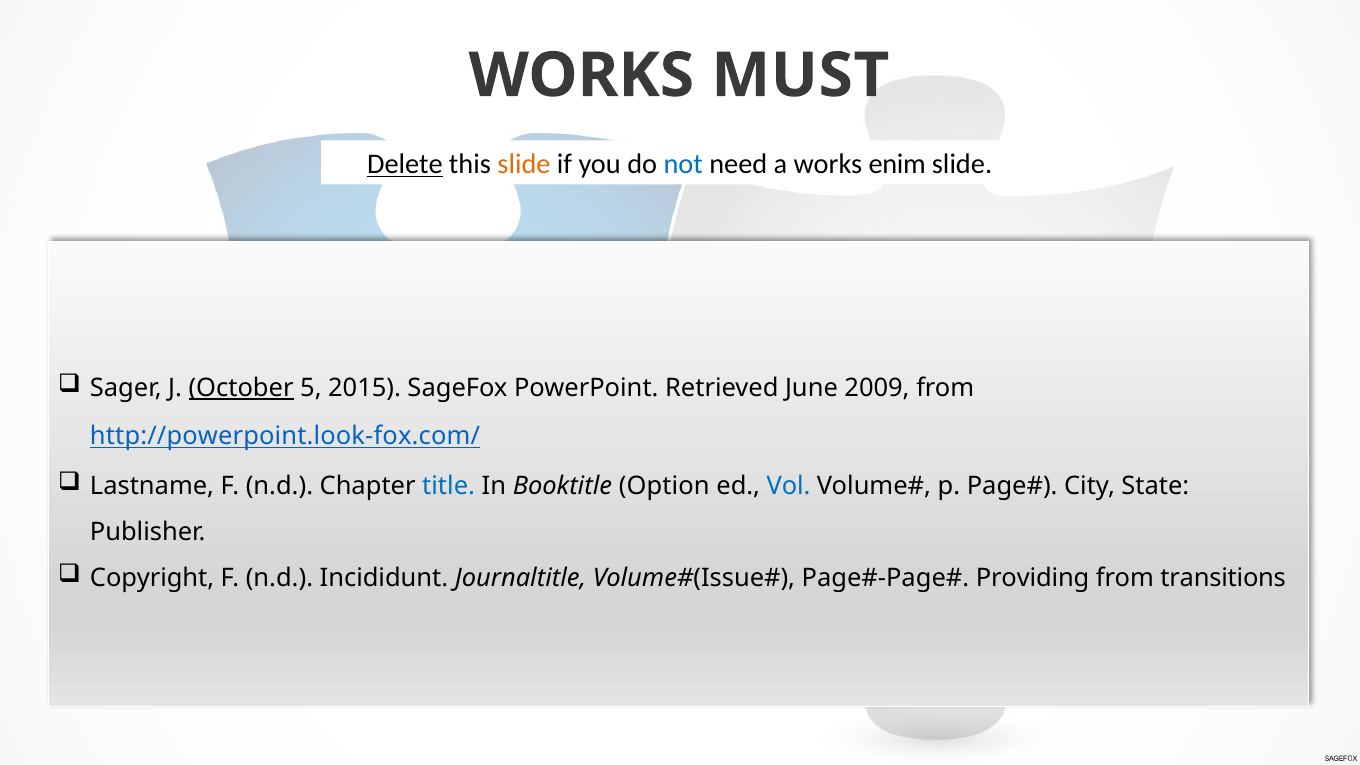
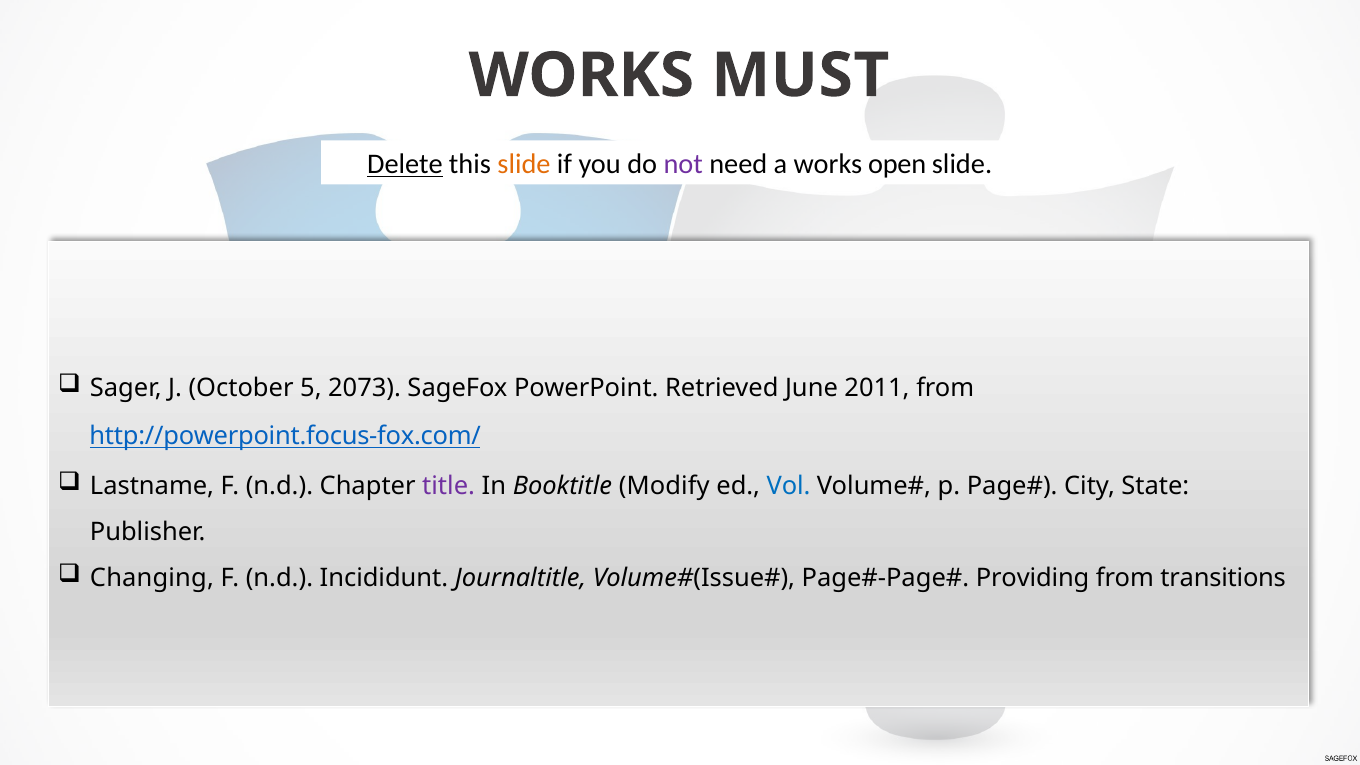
not colour: blue -> purple (683, 164)
enim: enim -> open (897, 164)
October underline: present -> none (241, 388)
2015: 2015 -> 2073 (365, 388)
2009: 2009 -> 2011 (877, 388)
http://powerpoint.look-fox.com/: http://powerpoint.look-fox.com/ -> http://powerpoint.focus-fox.com/ (285, 436)
title colour: blue -> purple (449, 486)
Option: Option -> Modify (664, 486)
Copyright: Copyright -> Changing (152, 578)
